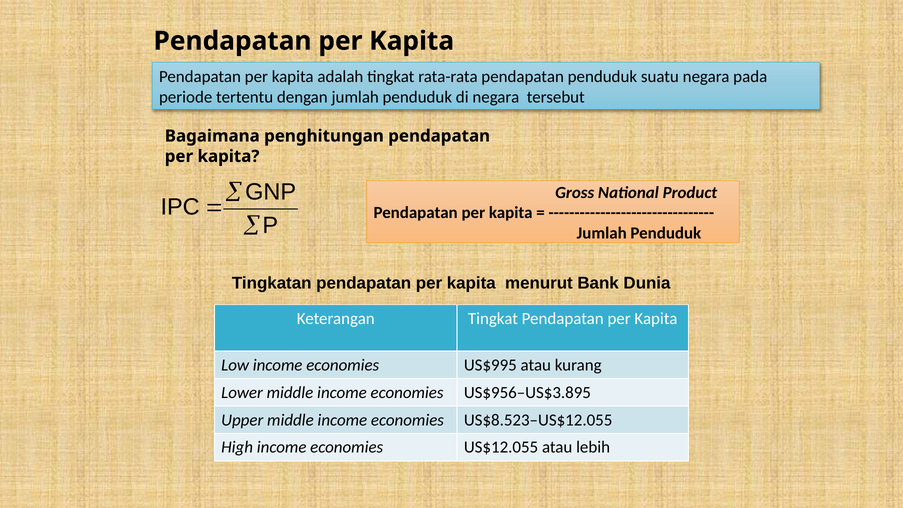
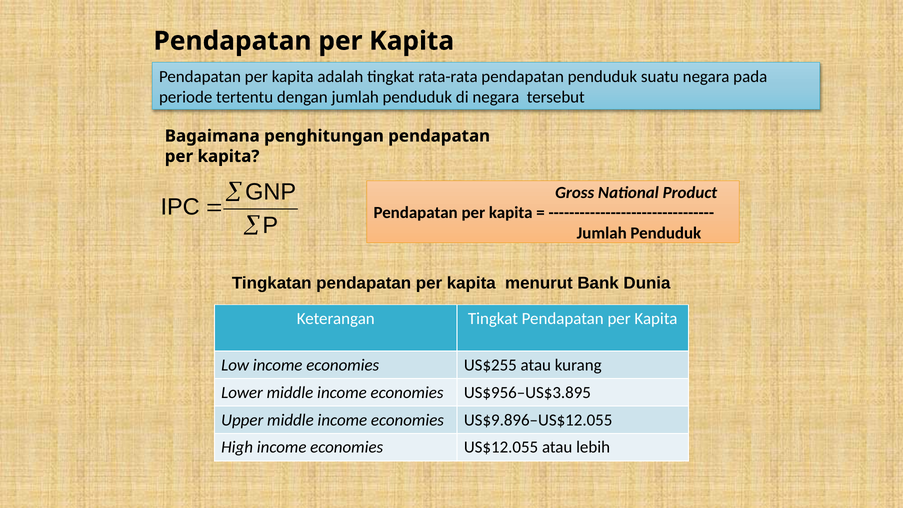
US$995: US$995 -> US$255 (490, 365)
US$8.523–US$12.055: US$8.523–US$12.055 -> US$9.896–US$12.055 (538, 420)
